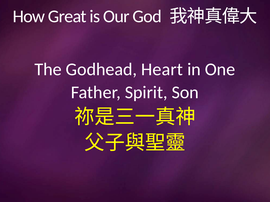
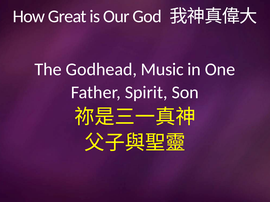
Heart: Heart -> Music (162, 70)
